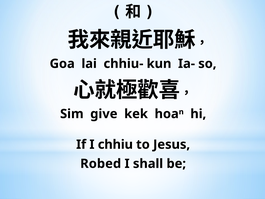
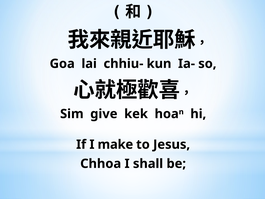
chhiu: chhiu -> make (115, 144)
Robed: Robed -> Chhoa (101, 163)
